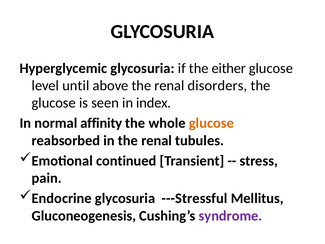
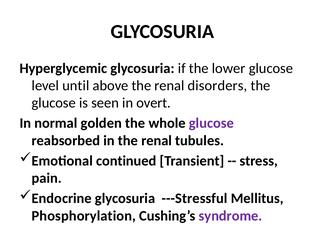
either: either -> lower (229, 68)
index: index -> overt (154, 103)
affinity: affinity -> golden (101, 123)
glucose colour: orange -> purple (211, 123)
Gluconeogenesis: Gluconeogenesis -> Phosphorylation (84, 216)
